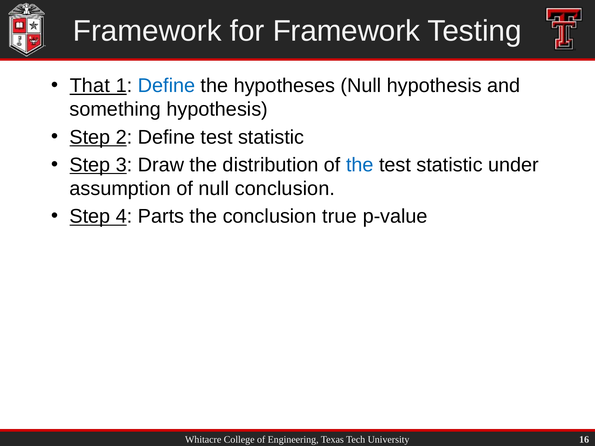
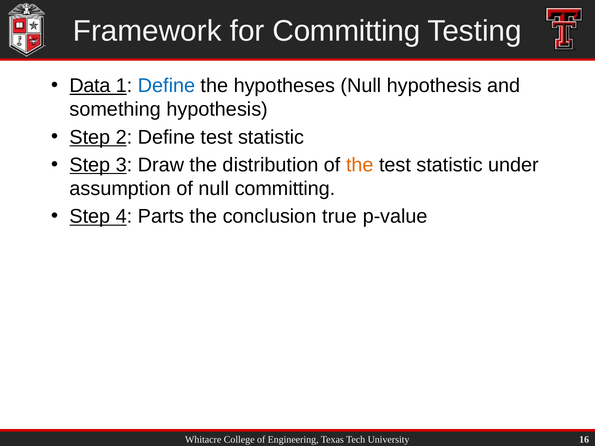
for Framework: Framework -> Committing (346, 31)
That: That -> Data (90, 86)
the colour: blue -> orange (360, 165)
null conclusion: conclusion -> committing (285, 189)
